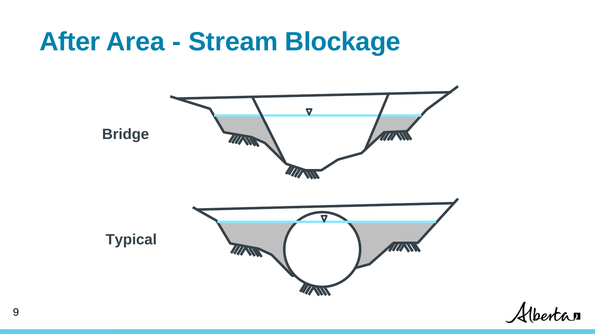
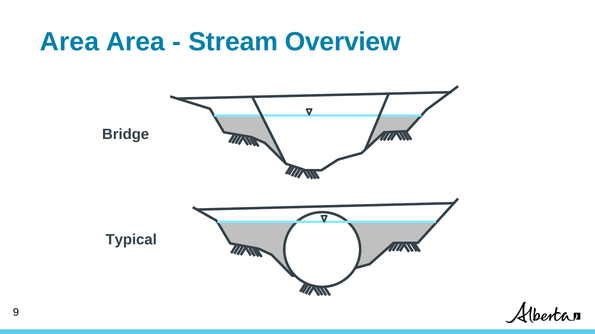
After: After -> Area (70, 42)
Blockage: Blockage -> Overview (343, 42)
